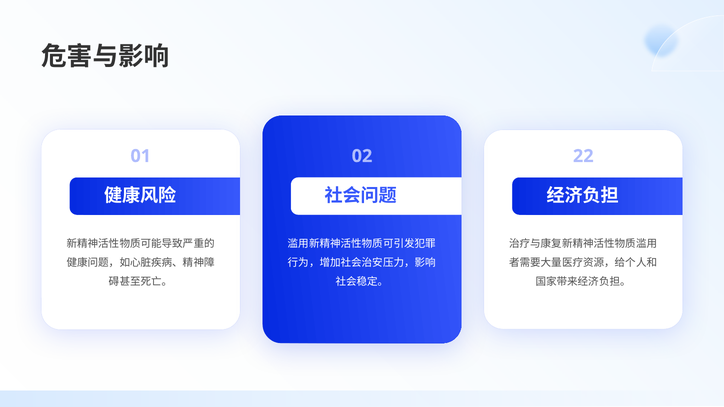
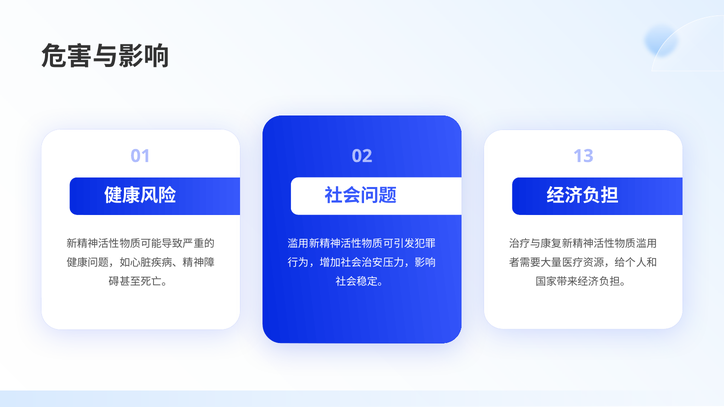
22: 22 -> 13 (583, 156)
